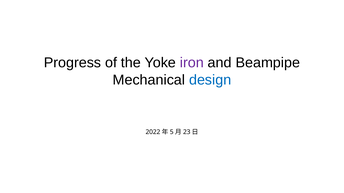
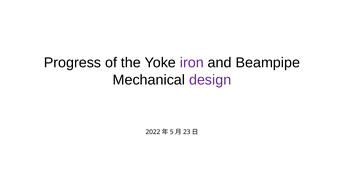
design colour: blue -> purple (210, 80)
